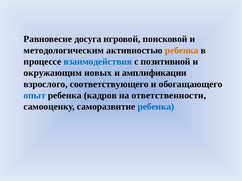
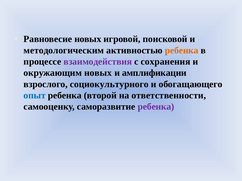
Равновесие досуга: досуга -> новых (88, 39)
взаимодействия colour: blue -> purple (98, 62)
позитивной: позитивной -> сохранения (166, 62)
соответствующего: соответствующего -> социокультурного (109, 84)
кадров: кадров -> второй (100, 96)
ребенка colour: blue -> purple (156, 107)
